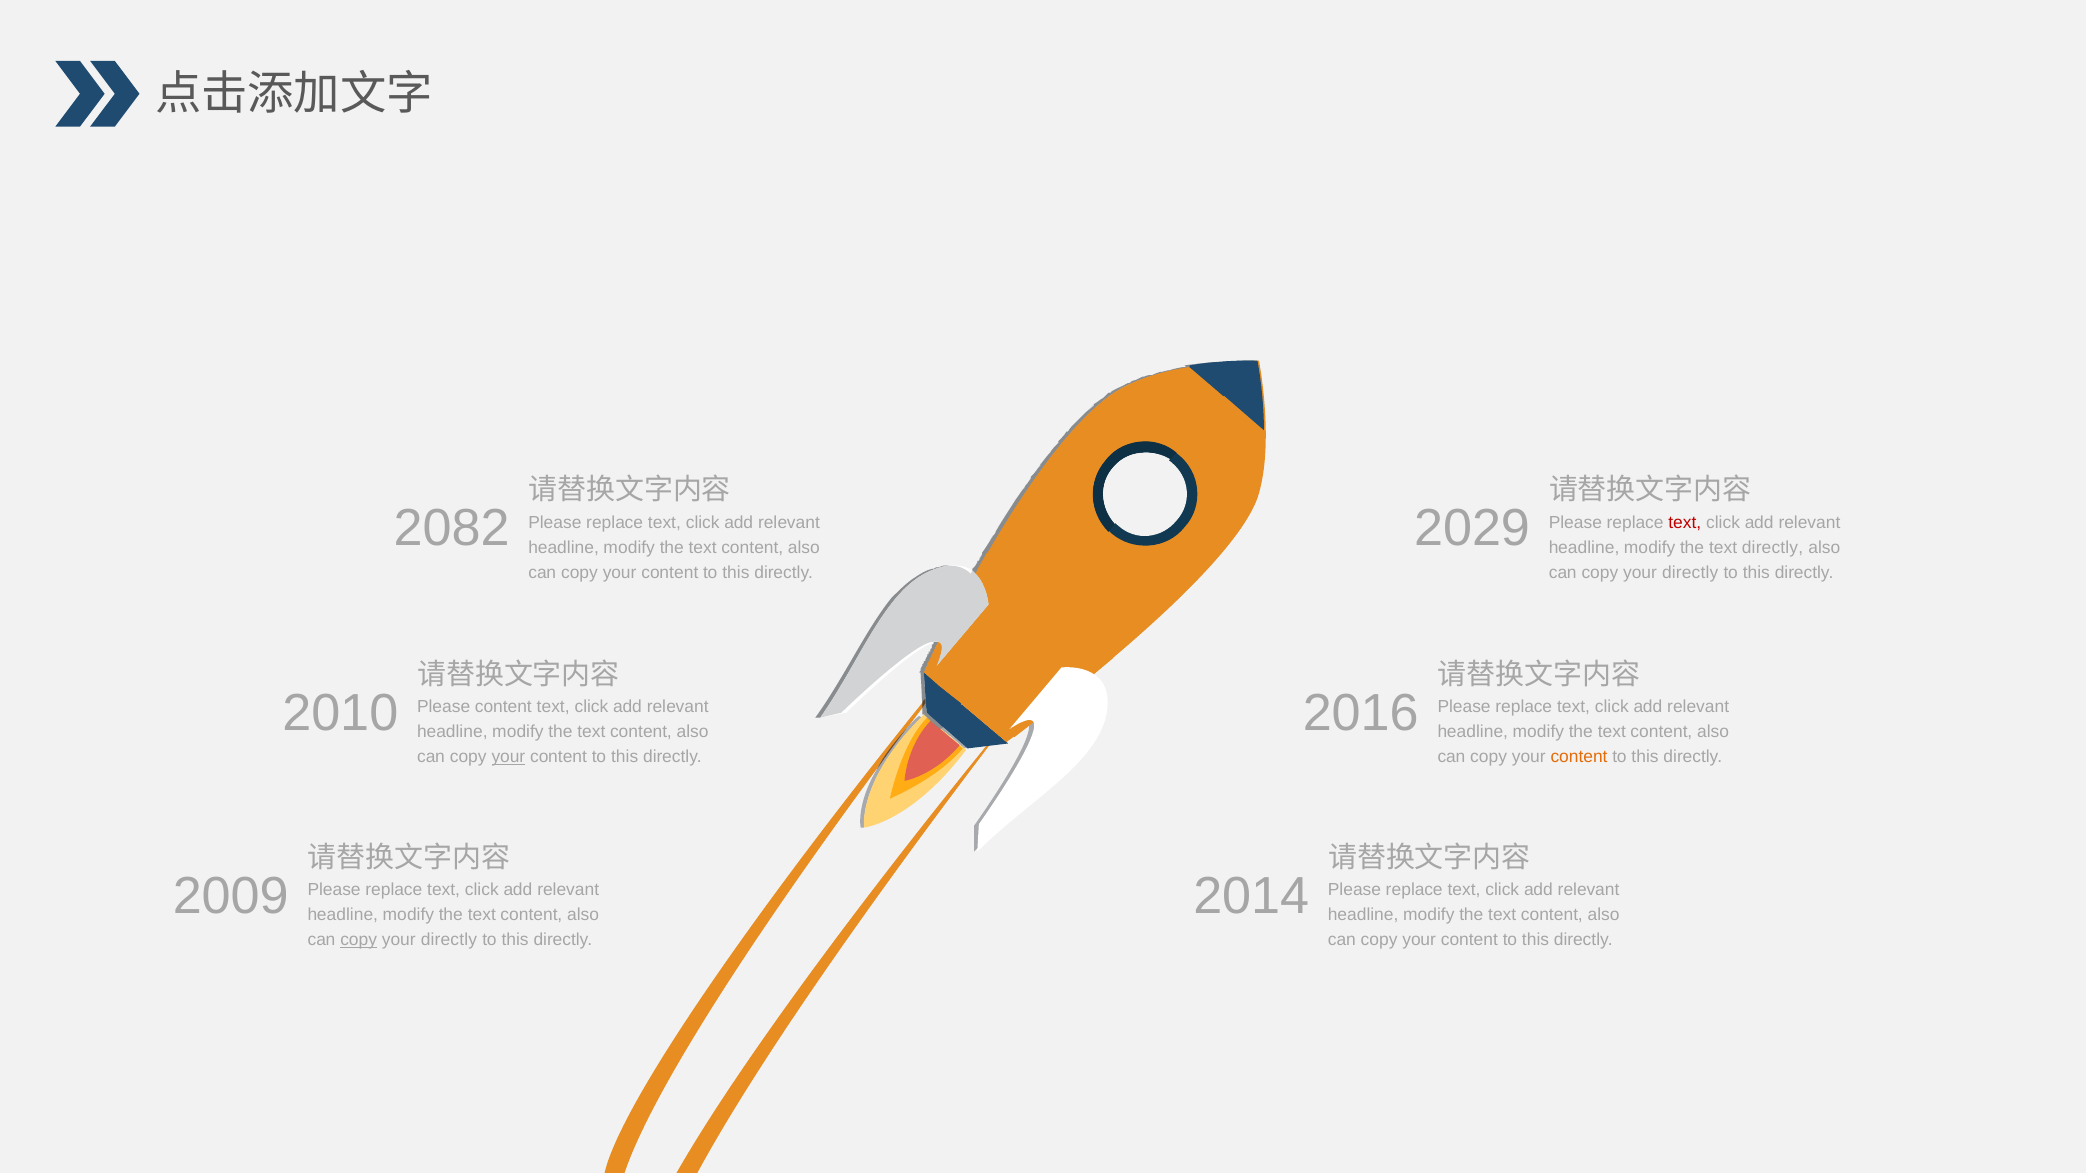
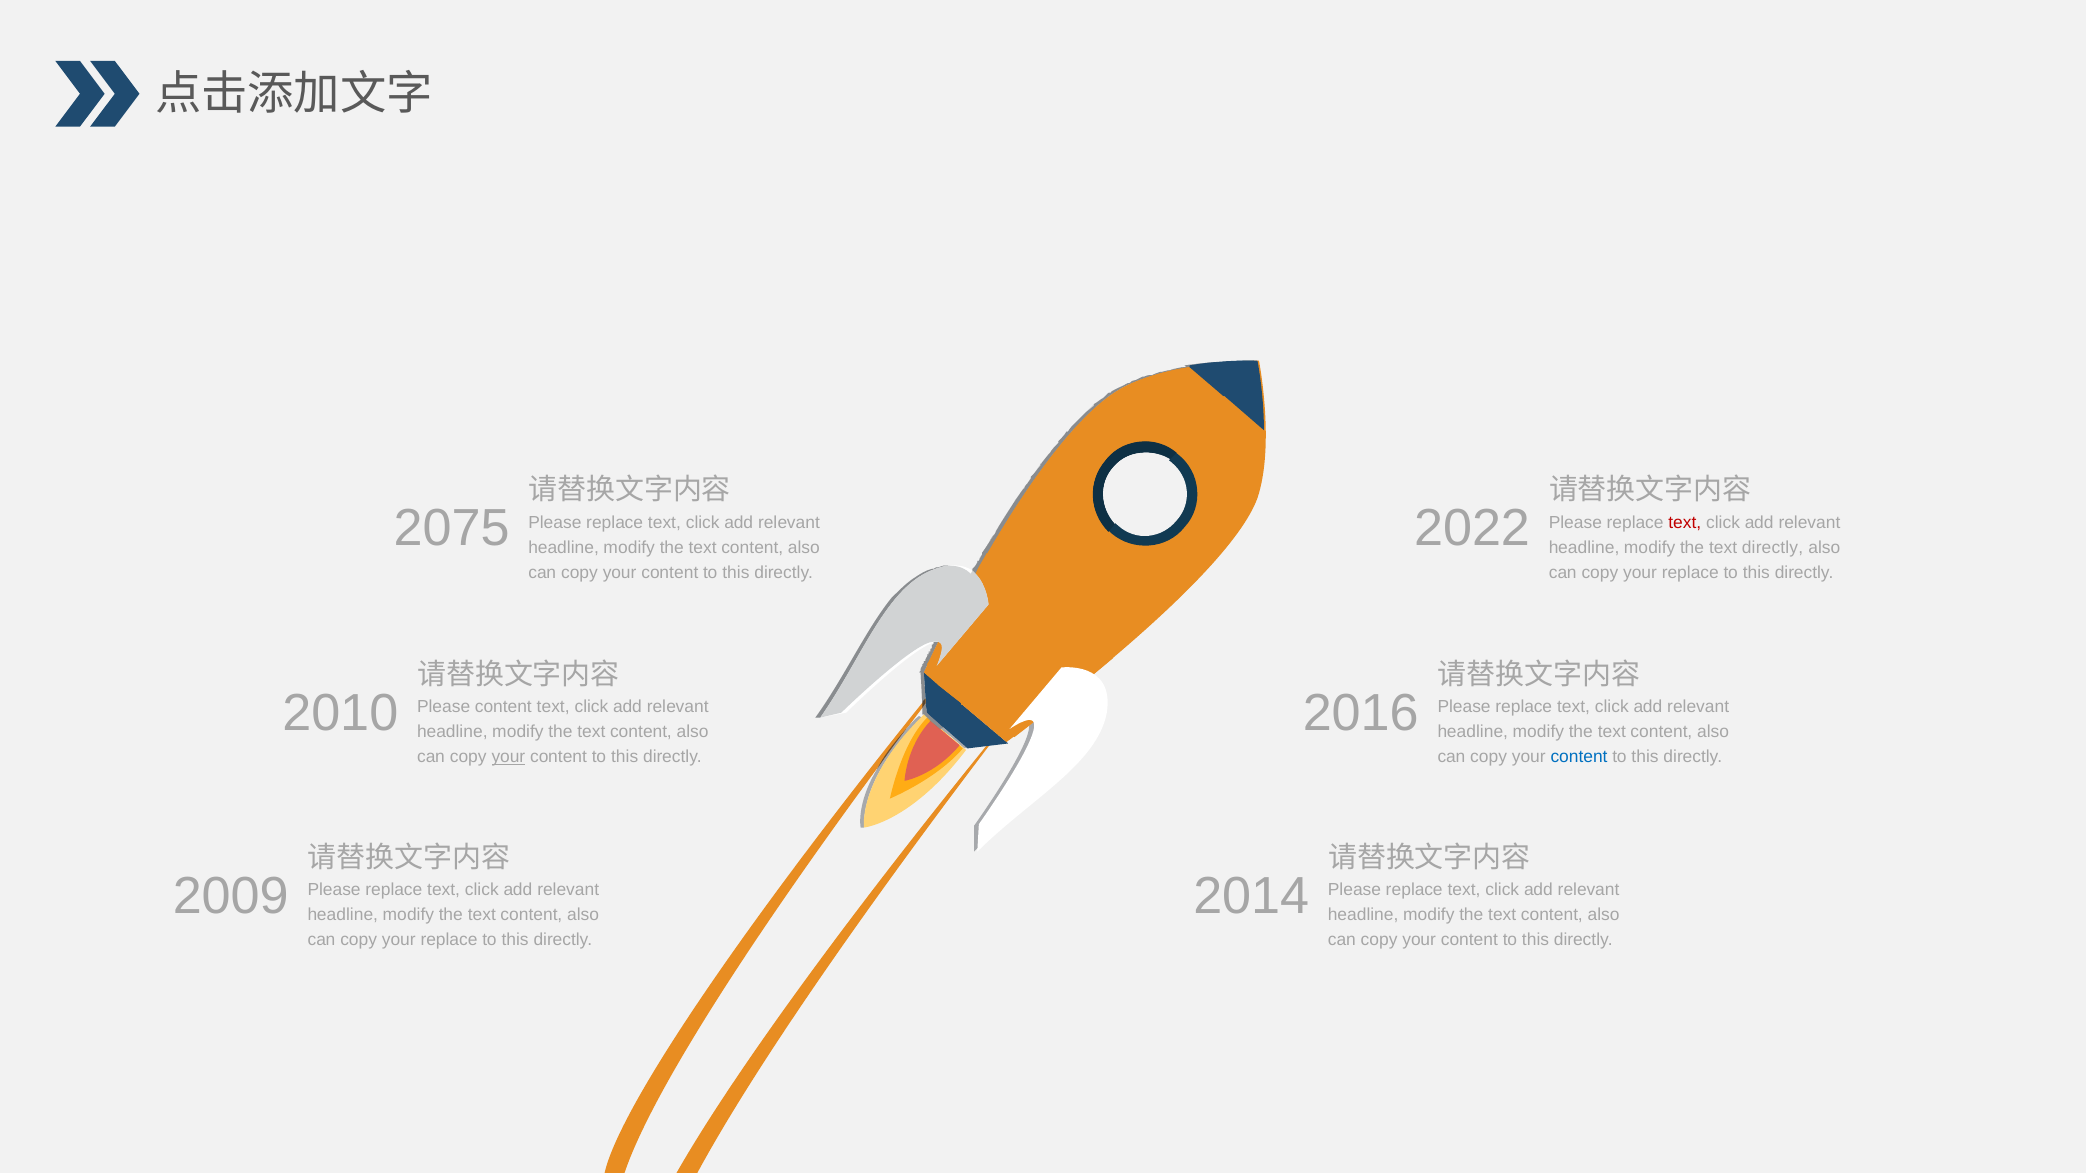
2082: 2082 -> 2075 (452, 529)
2029: 2029 -> 2022 (1472, 529)
directly: directly -> replace (1690, 573)
content colour: orange -> blue (1579, 757)
copy underline: present -> none (359, 940)
directly: directly -> replace (449, 940)
